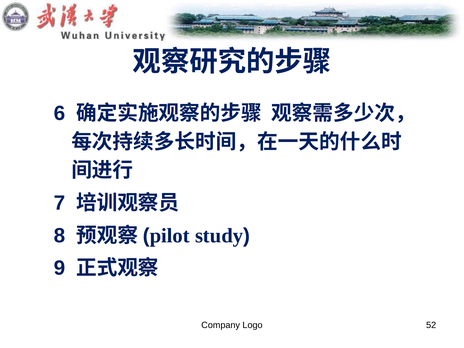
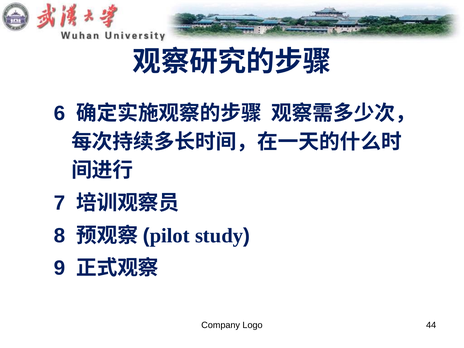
52: 52 -> 44 (431, 325)
